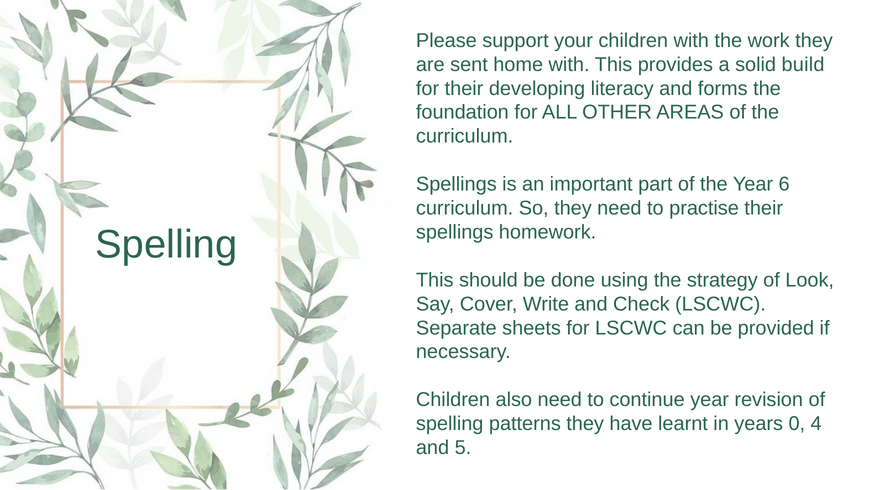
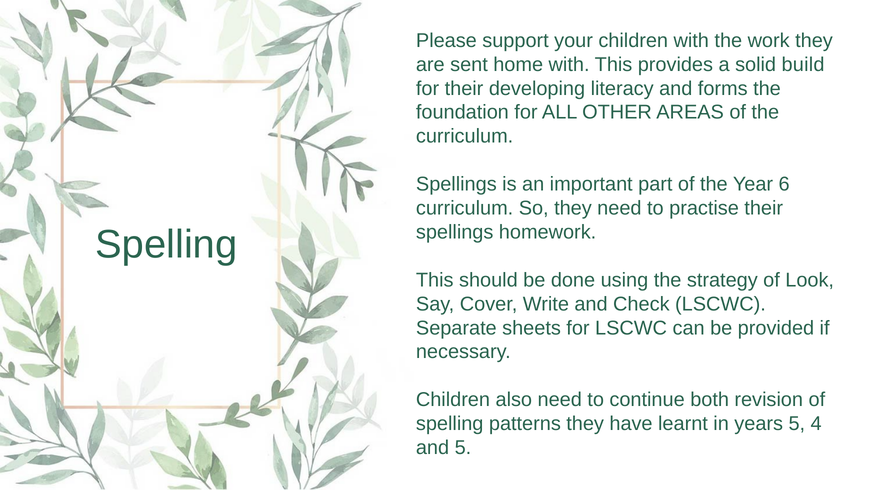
continue year: year -> both (710, 400)
years 0: 0 -> 5 (797, 424)
